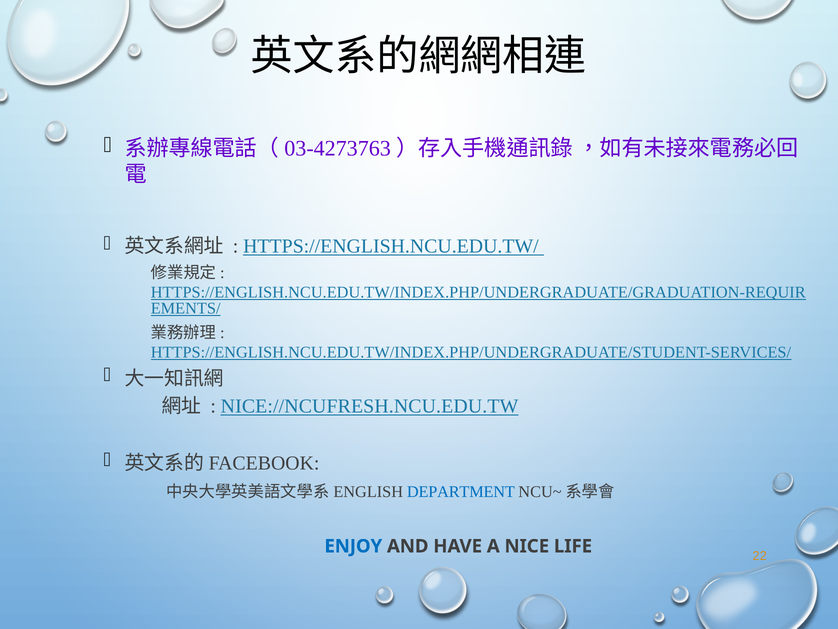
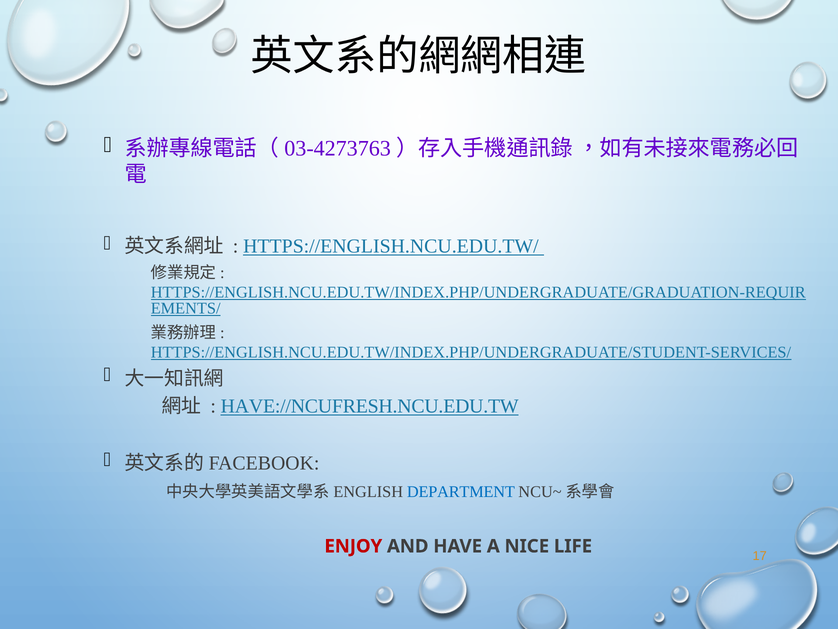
NICE://NCUFRESH.NCU.EDU.TW: NICE://NCUFRESH.NCU.EDU.TW -> HAVE://NCUFRESH.NCU.EDU.TW (370, 406)
ENJOY colour: blue -> red (353, 546)
22: 22 -> 17 (760, 556)
